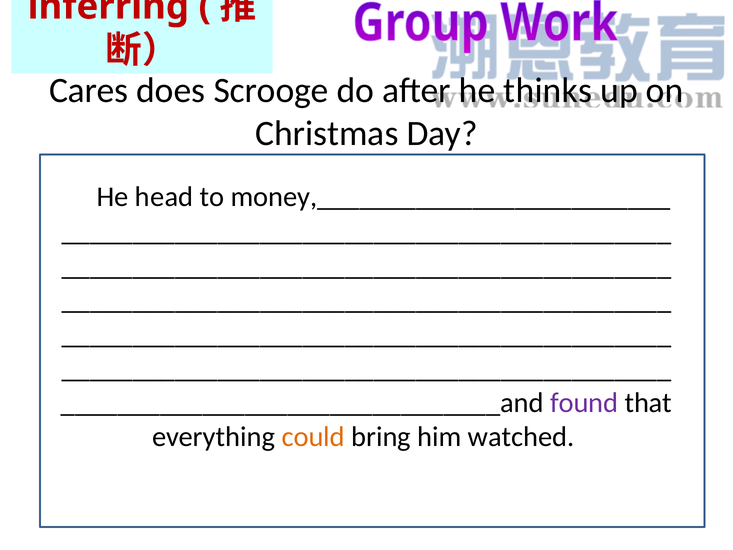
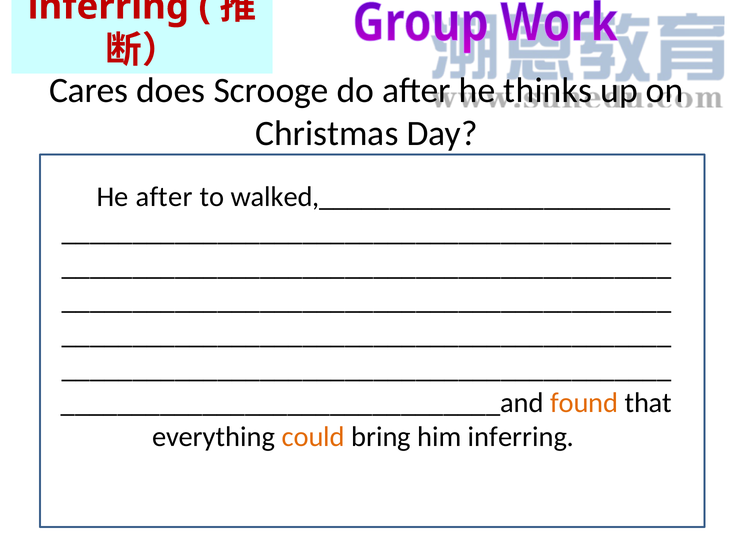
He head: head -> after (164, 197)
money,_________________________: money,_________________________ -> walked,_________________________ (451, 197)
found colour: purple -> orange (584, 403)
him watched: watched -> inferring (521, 437)
